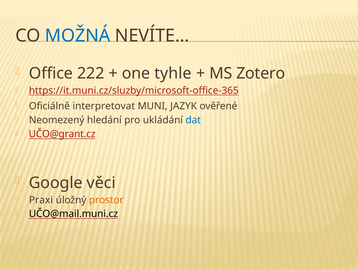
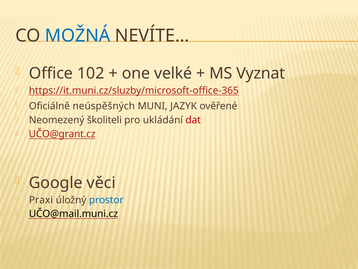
222: 222 -> 102 (91, 73)
tyhle: tyhle -> velké (173, 73)
Zotero: Zotero -> Vyznat (261, 73)
interpretovat: interpretovat -> neúspěšných (104, 106)
hledání: hledání -> školiteli (104, 120)
dat colour: blue -> red (193, 120)
prostor colour: orange -> blue (106, 200)
